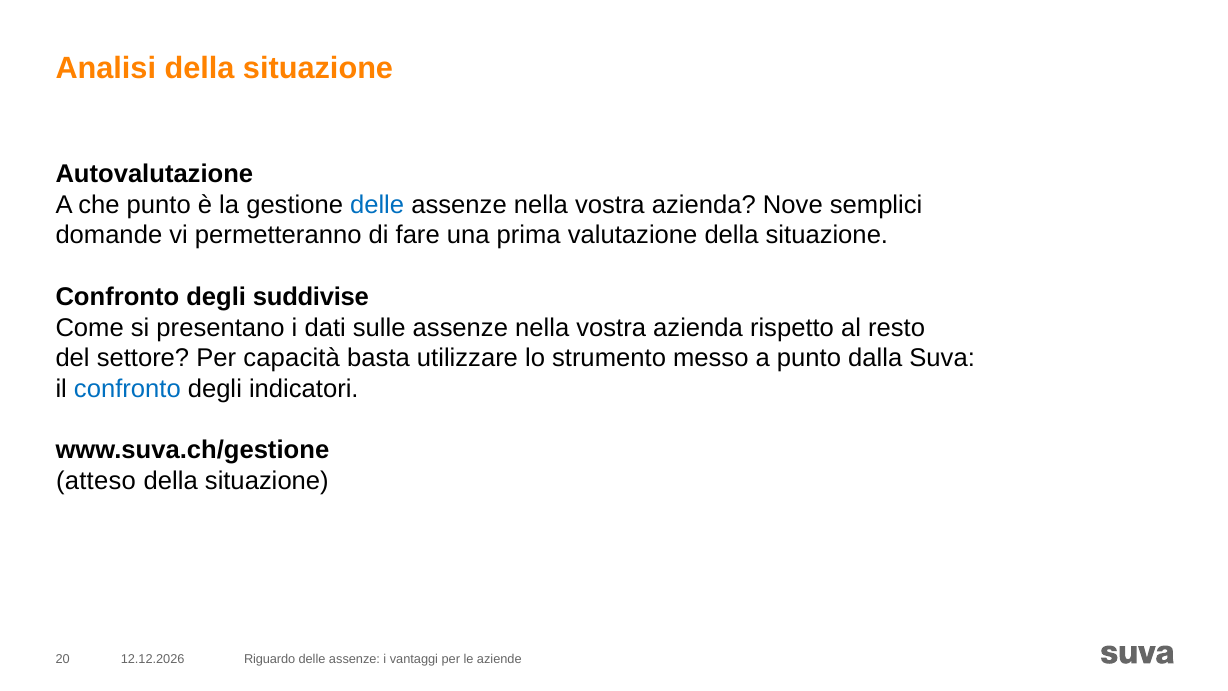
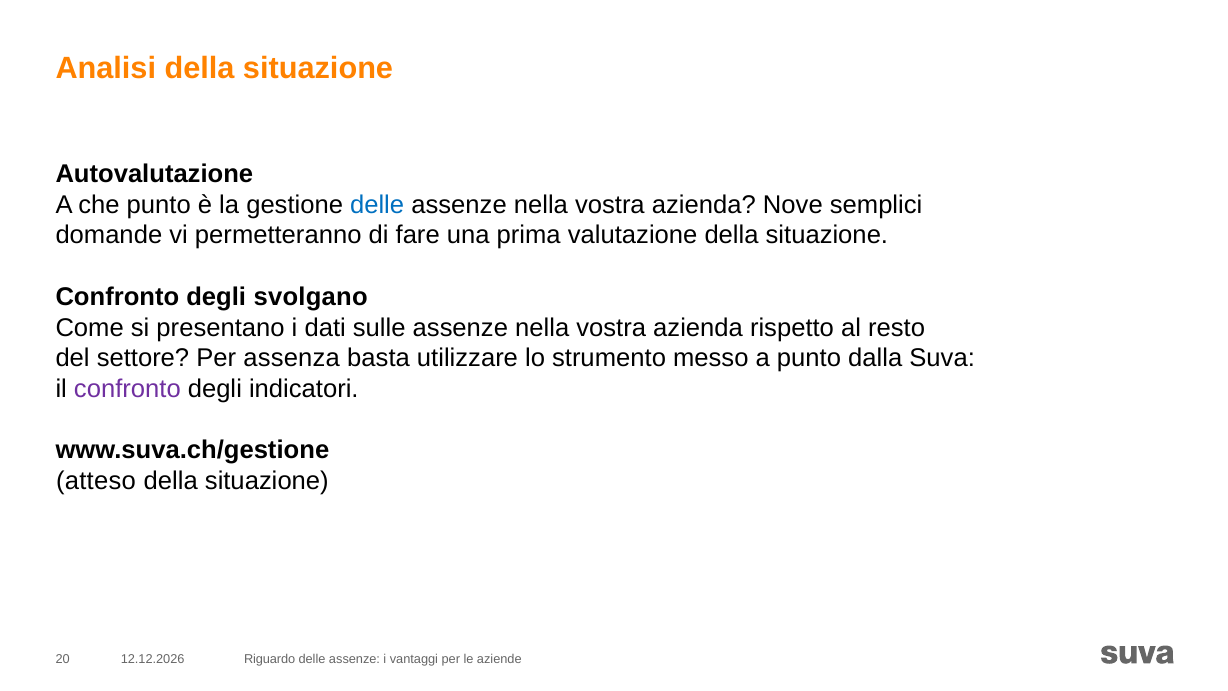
suddivise: suddivise -> svolgano (311, 297)
capacità: capacità -> assenza (292, 358)
confronto colour: blue -> purple (127, 389)
